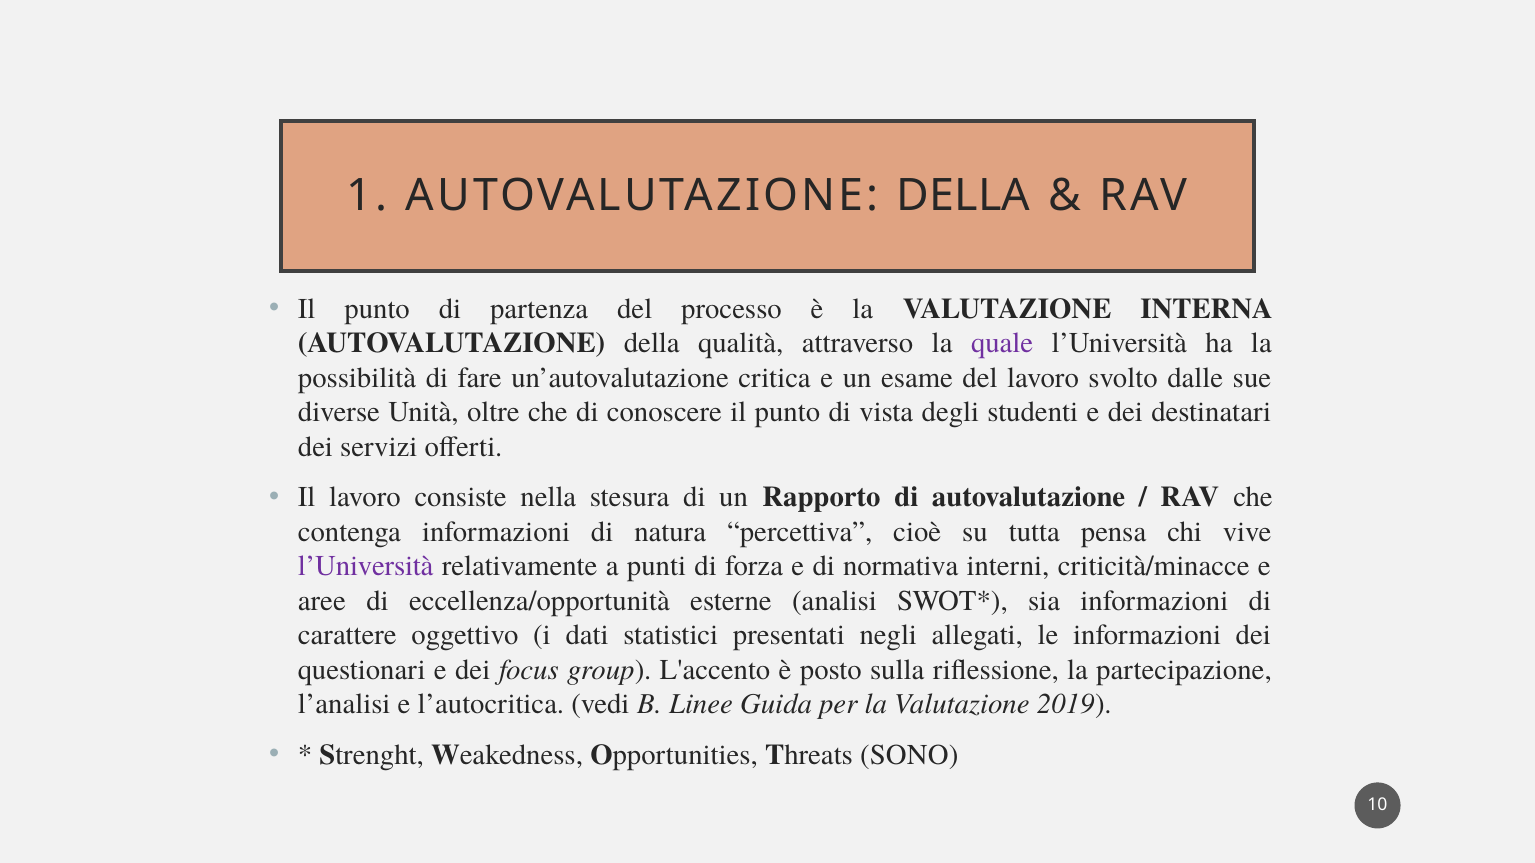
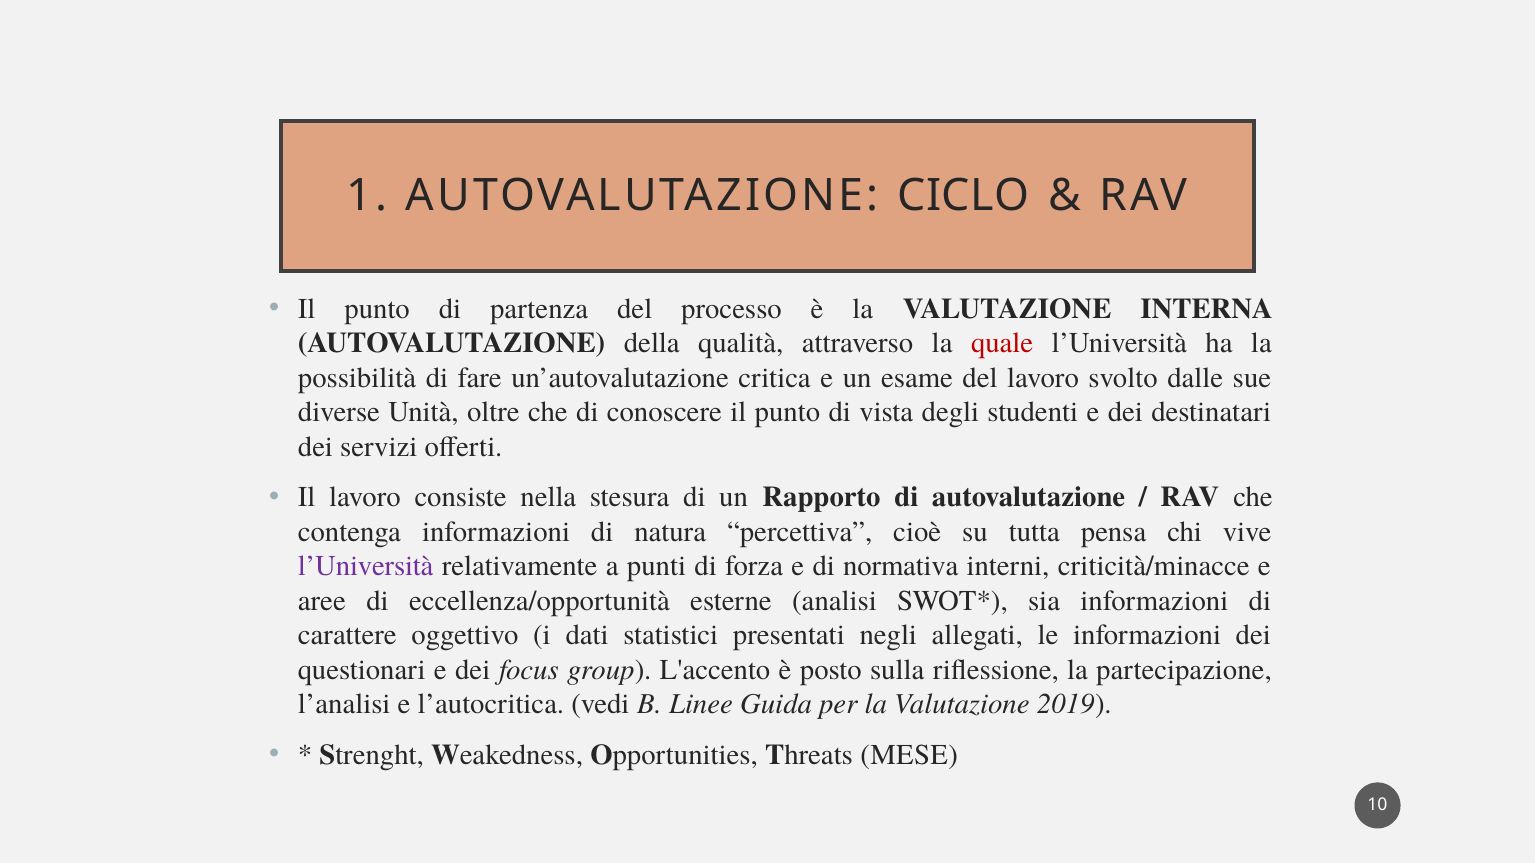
1 AUTOVALUTAZIONE DELLA: DELLA -> CICLO (964, 196)
quale colour: purple -> red (1002, 343)
SONO: SONO -> MESE (909, 755)
